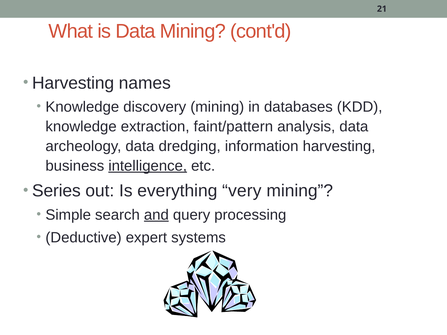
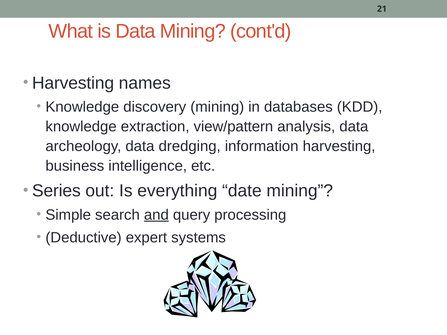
faint/pattern: faint/pattern -> view/pattern (233, 127)
intelligence underline: present -> none (148, 166)
very: very -> date (242, 191)
